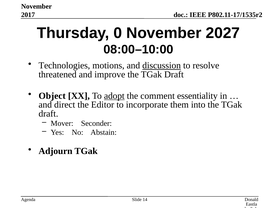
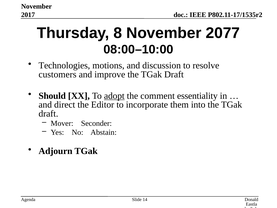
0: 0 -> 8 (118, 33)
2027: 2027 -> 2077 (223, 33)
discussion underline: present -> none (162, 65)
threatened: threatened -> customers (58, 74)
Object: Object -> Should (52, 96)
